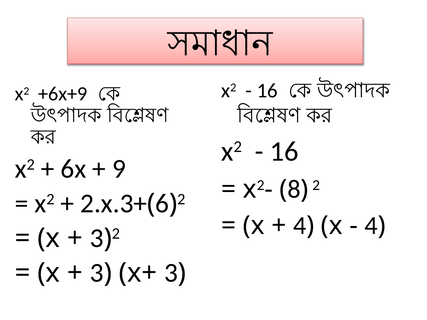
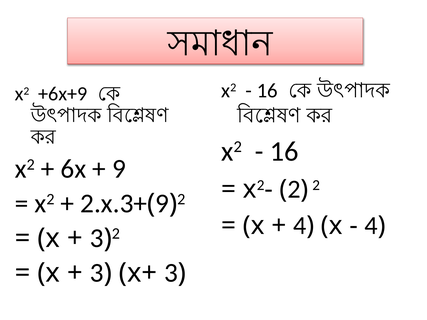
8: 8 -> 2 (294, 189)
6: 6 -> 9 (162, 204)
